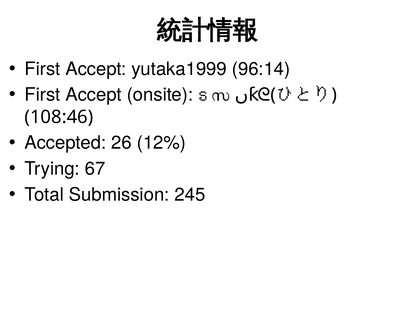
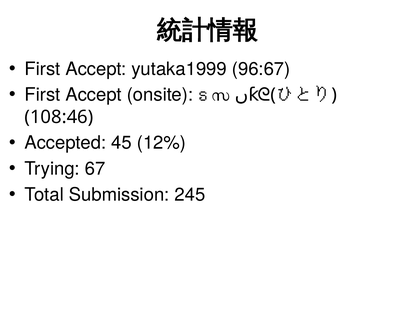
96:14: 96:14 -> 96:67 (261, 69)
26: 26 -> 45 (121, 143)
